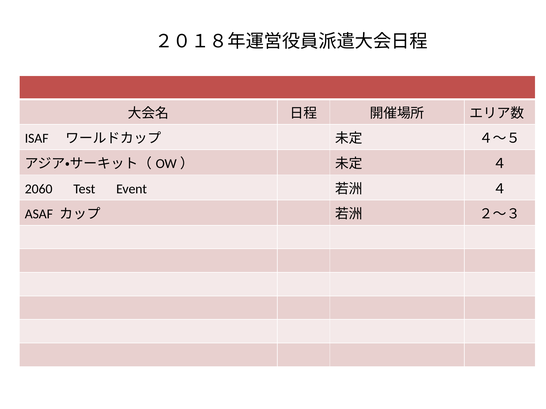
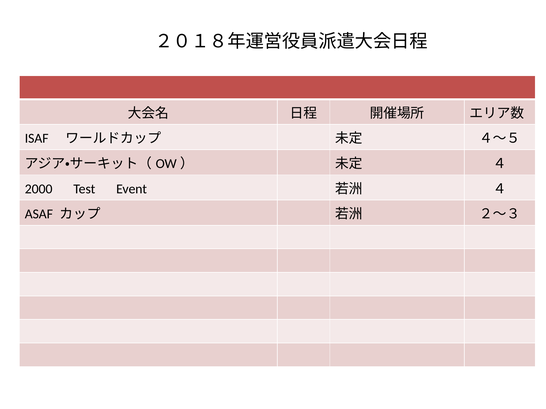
2060: 2060 -> 2000 (39, 189)
